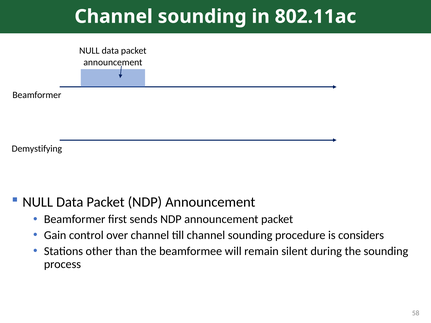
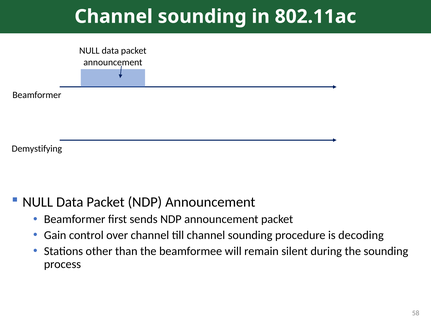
considers: considers -> decoding (361, 235)
